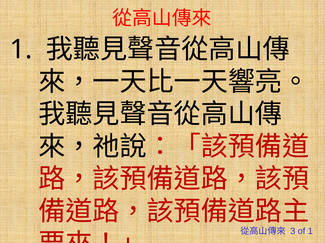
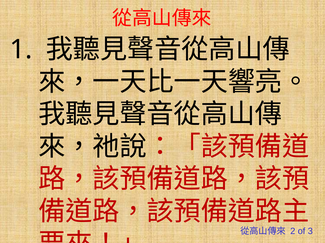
3: 3 -> 2 (293, 232)
of 1: 1 -> 3 (310, 232)
